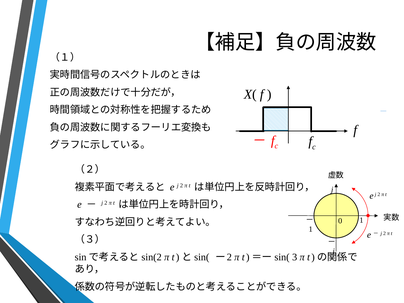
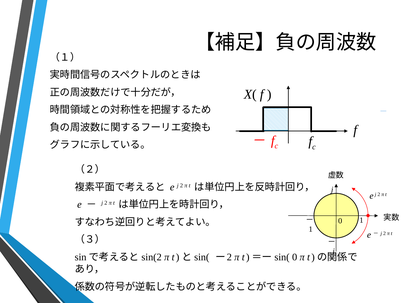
3: 3 -> 0 (295, 257)
